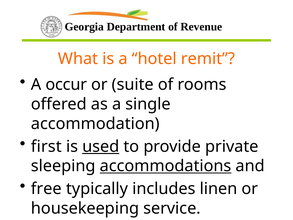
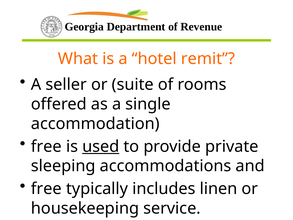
occur: occur -> seller (66, 84)
first: first -> free (46, 146)
accommodations underline: present -> none (166, 166)
